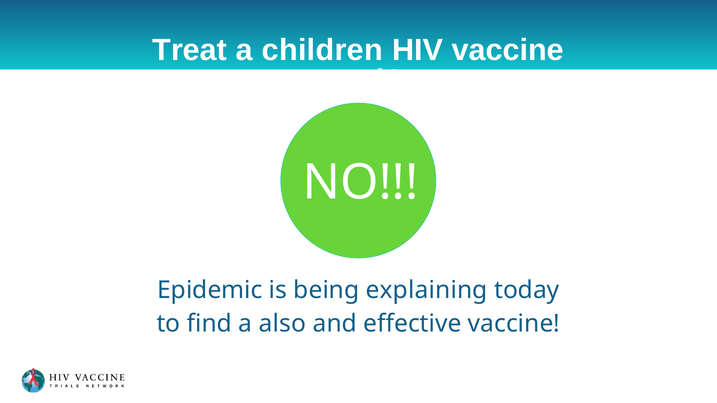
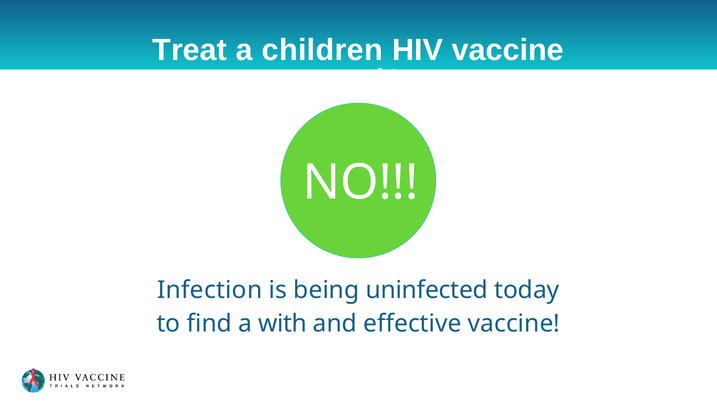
Epidemic: Epidemic -> Infection (210, 290)
explaining: explaining -> uninfected (427, 290)
also: also -> with (283, 324)
